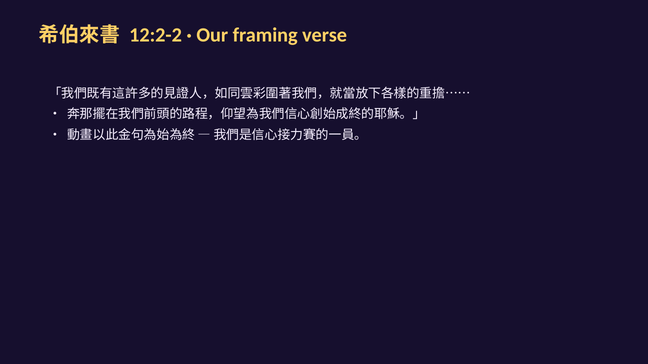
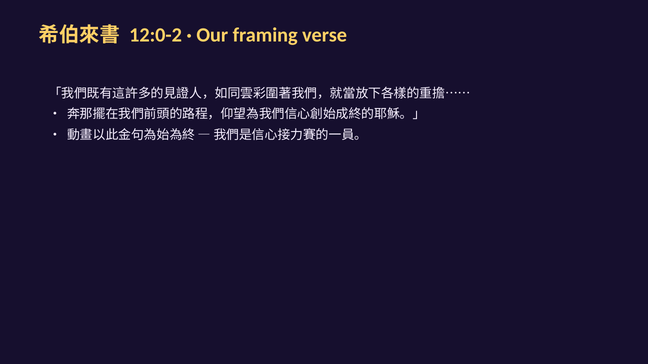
12:2-2: 12:2-2 -> 12:0-2 (156, 35)
